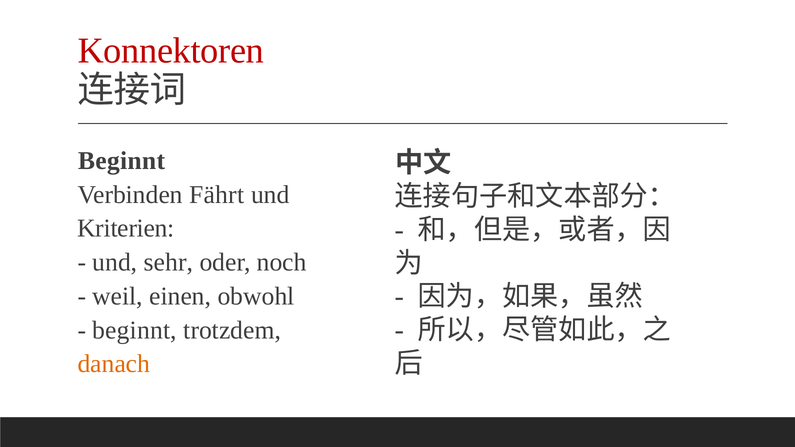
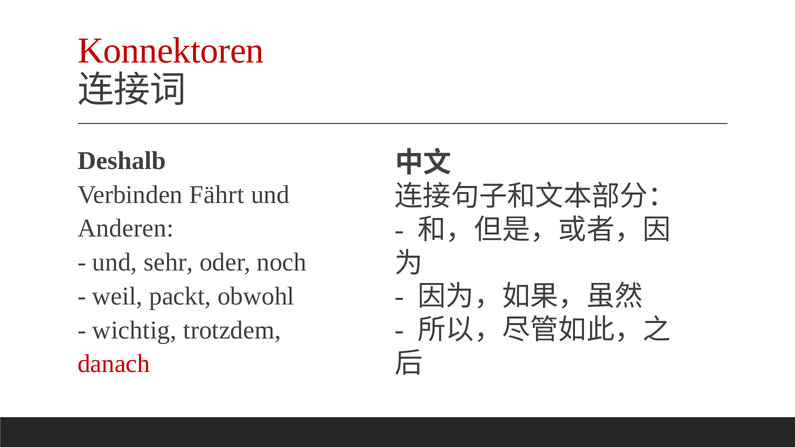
Beginnt: Beginnt -> Deshalb (122, 161)
Kriterien: Kriterien -> Anderen (126, 229)
einen: einen -> packt (180, 296)
beginnt: beginnt -> wichtig (135, 330)
danach colour: orange -> red (114, 364)
